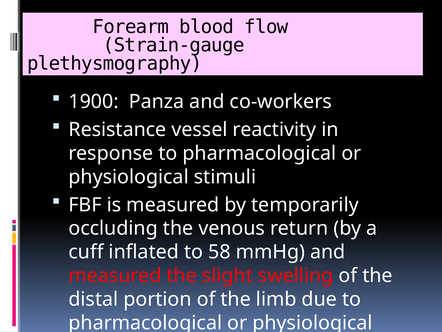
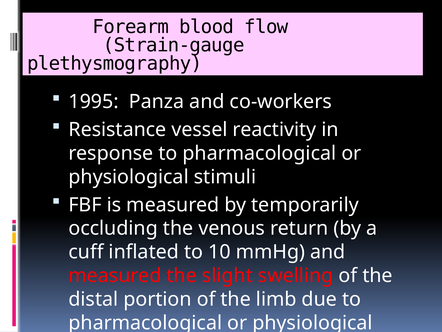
1900: 1900 -> 1995 (94, 102)
58: 58 -> 10 (219, 252)
